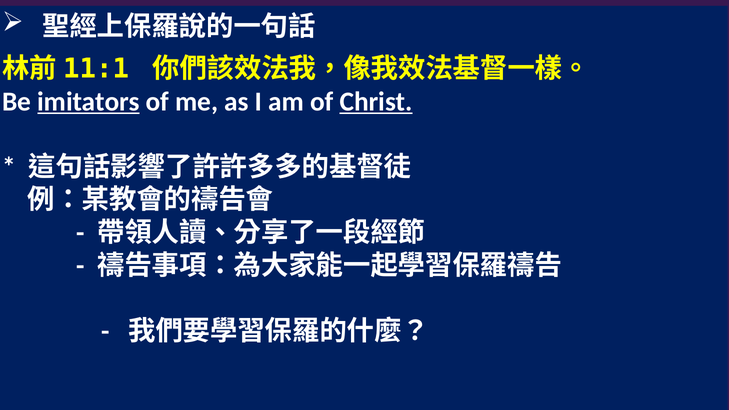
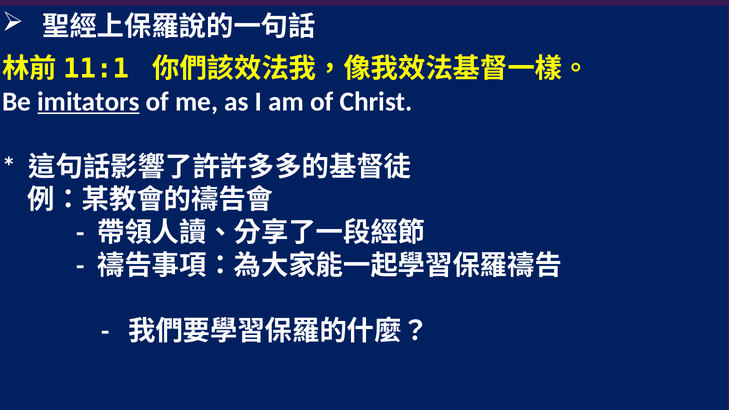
Christ underline: present -> none (376, 102)
